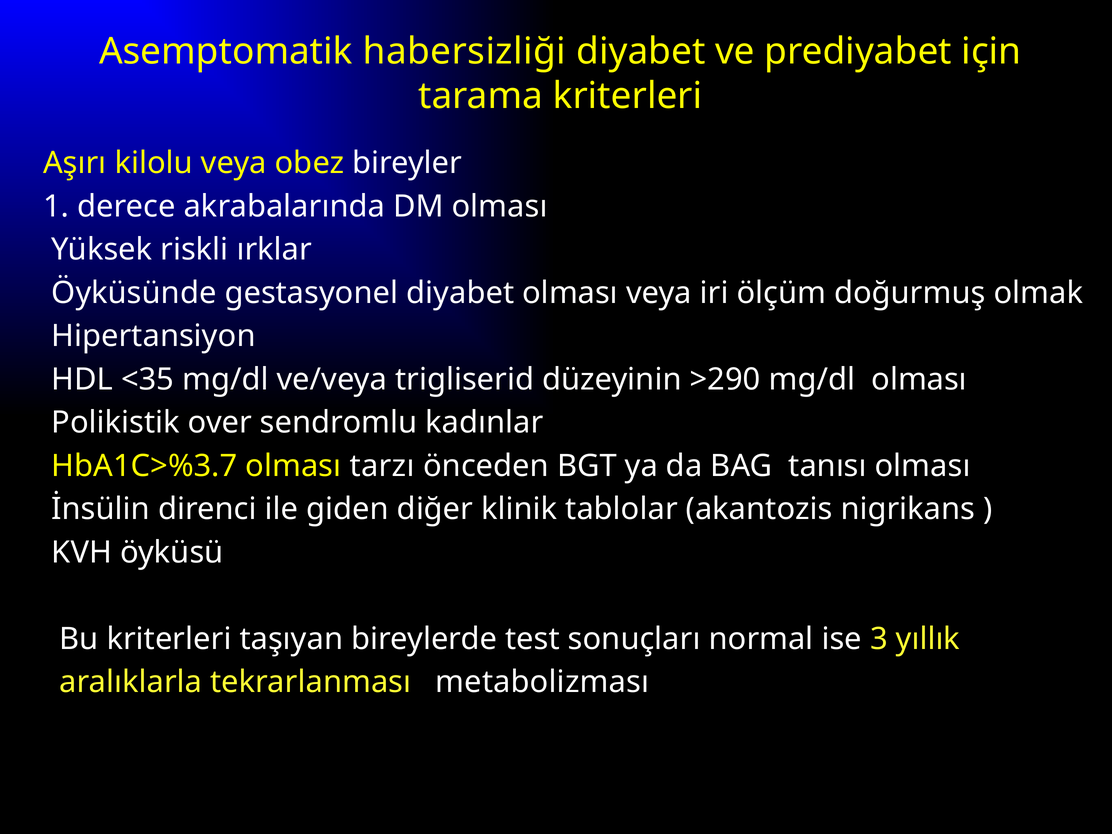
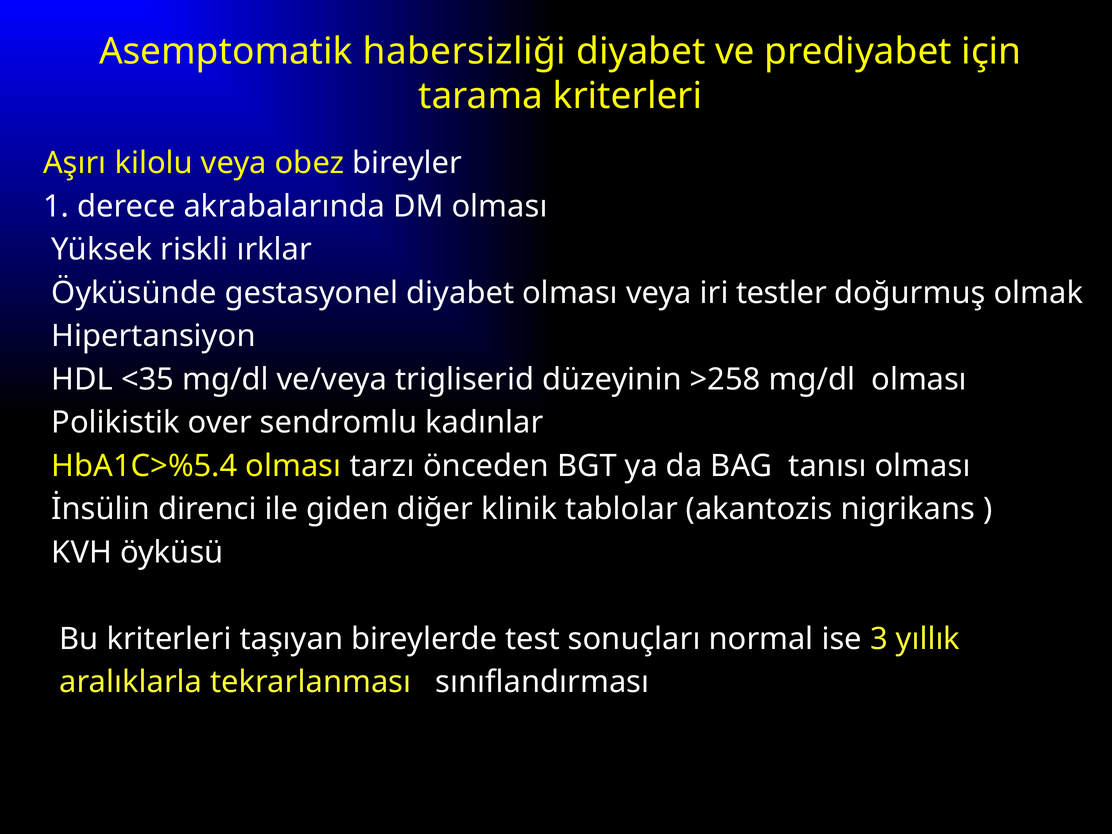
ölçüm: ölçüm -> testler (781, 293)
>290: >290 -> >258 (725, 379)
HbA1C>%3.7: HbA1C>%3.7 -> HbA1C>%5.4 (144, 466)
metabolizması: metabolizması -> sınıflandırması (542, 682)
